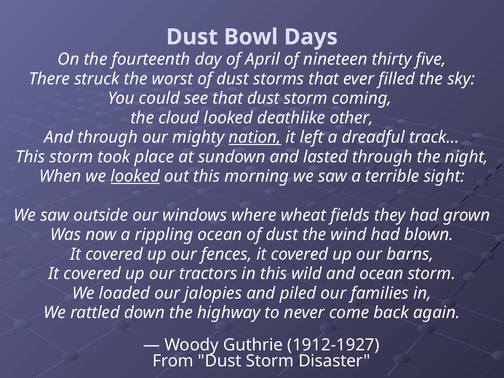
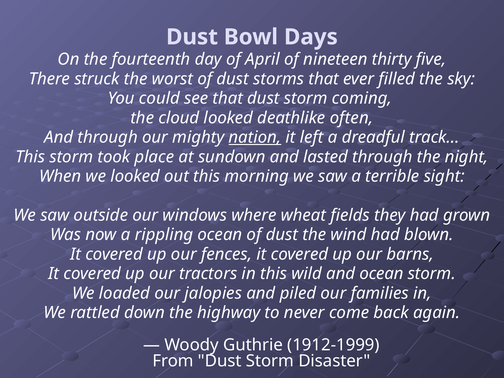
other: other -> often (351, 118)
looked underline: present -> none (135, 176)
1912-1927: 1912-1927 -> 1912-1999 (333, 345)
